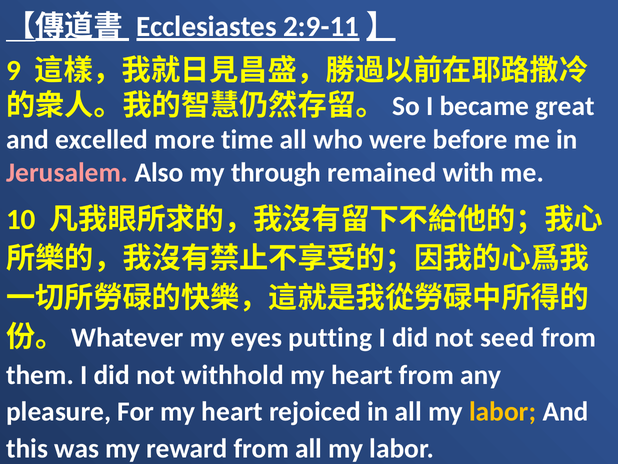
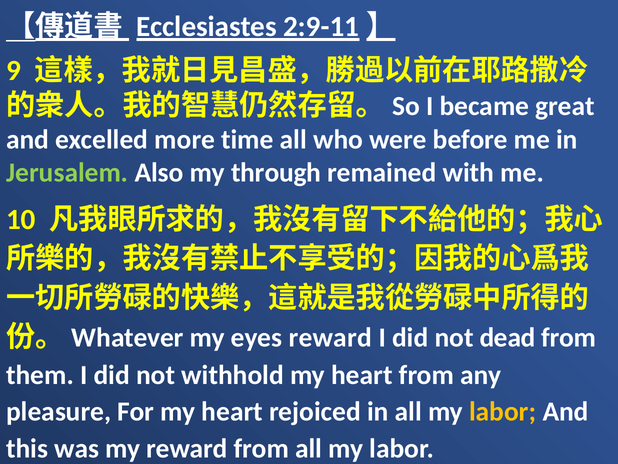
Jerusalem colour: pink -> light green (67, 172)
eyes putting: putting -> reward (330, 337)
seed: seed -> dead (508, 337)
